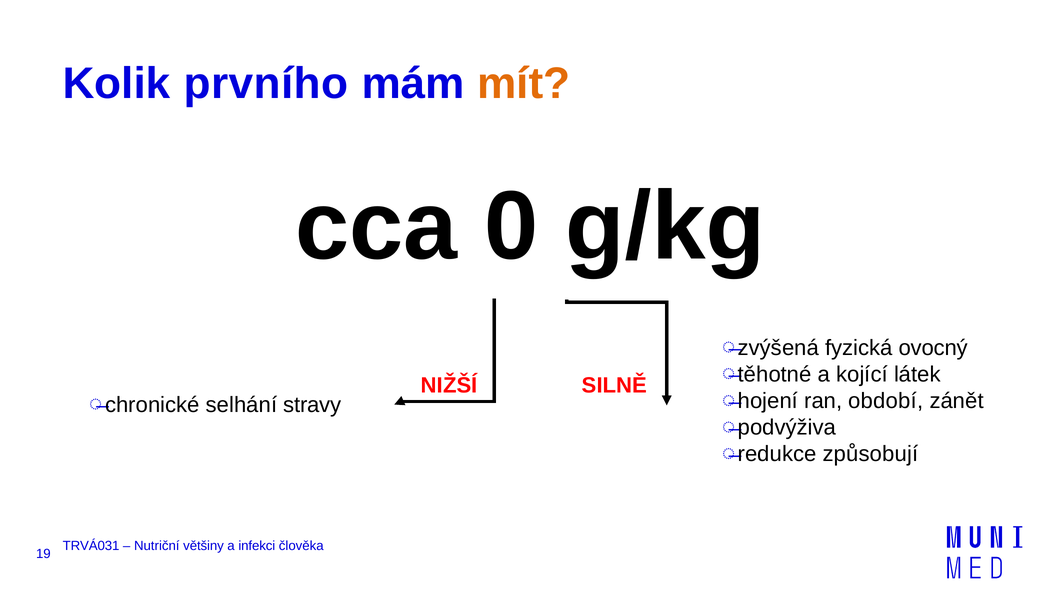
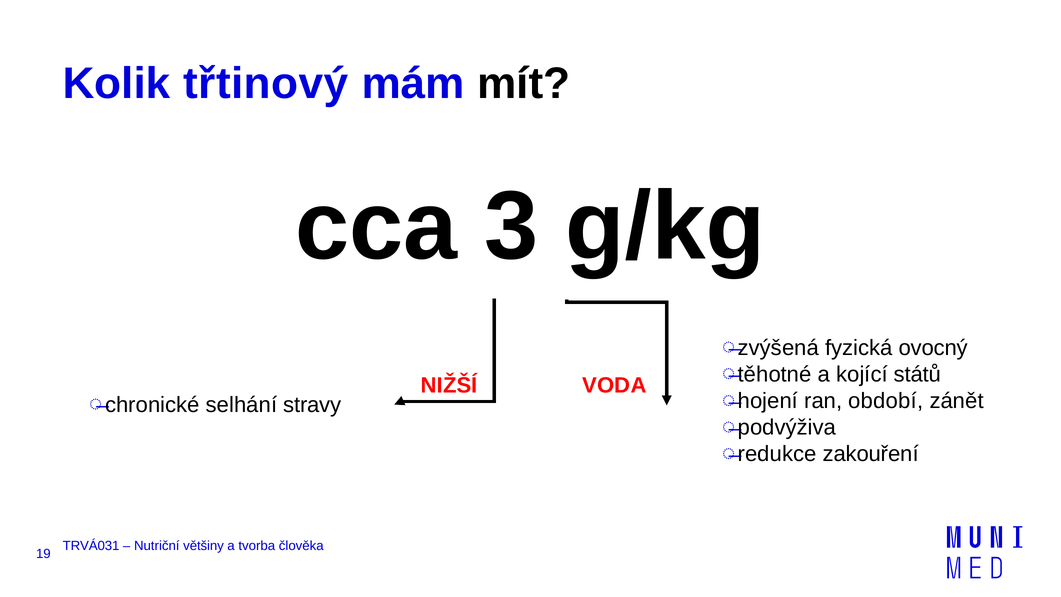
prvního: prvního -> třtinový (266, 83)
mít colour: orange -> black (524, 83)
0: 0 -> 3 (511, 226)
látek: látek -> států (917, 374)
SILNĚ: SILNĚ -> VODA (614, 385)
způsobují: způsobují -> zakouření (871, 454)
infekci: infekci -> tvorba (257, 546)
